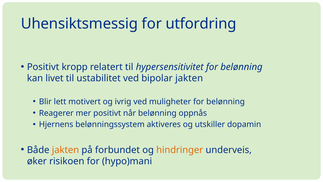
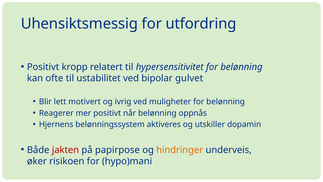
livet: livet -> ofte (54, 78)
bipolar jakten: jakten -> gulvet (189, 78)
jakten colour: orange -> red (65, 150)
forbundet: forbundet -> papirpose (117, 150)
